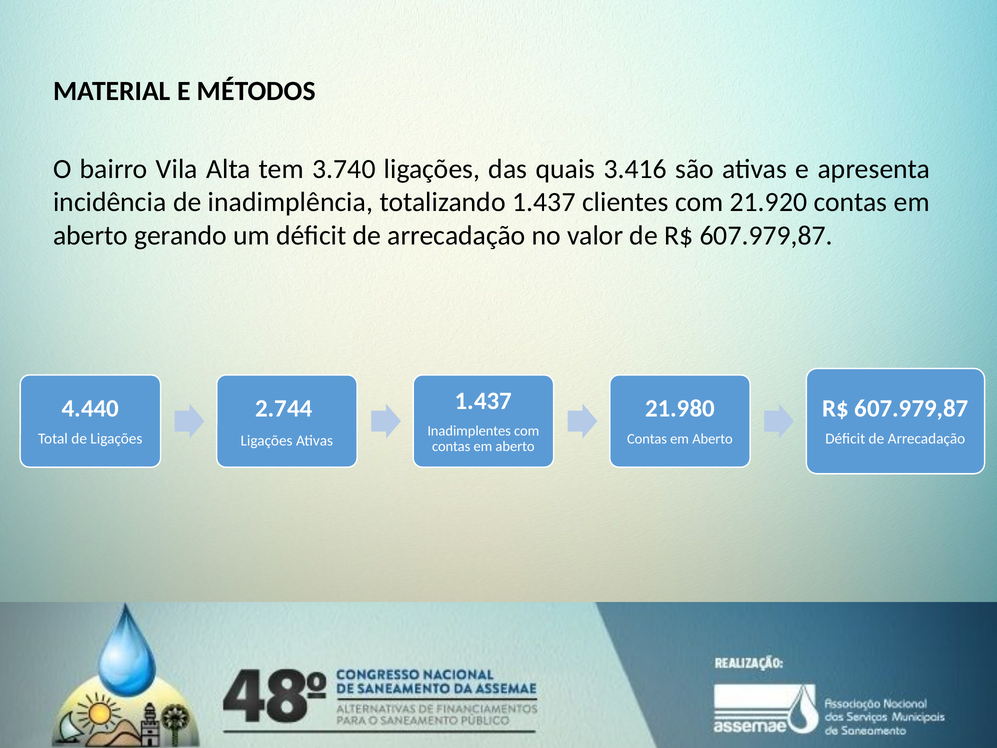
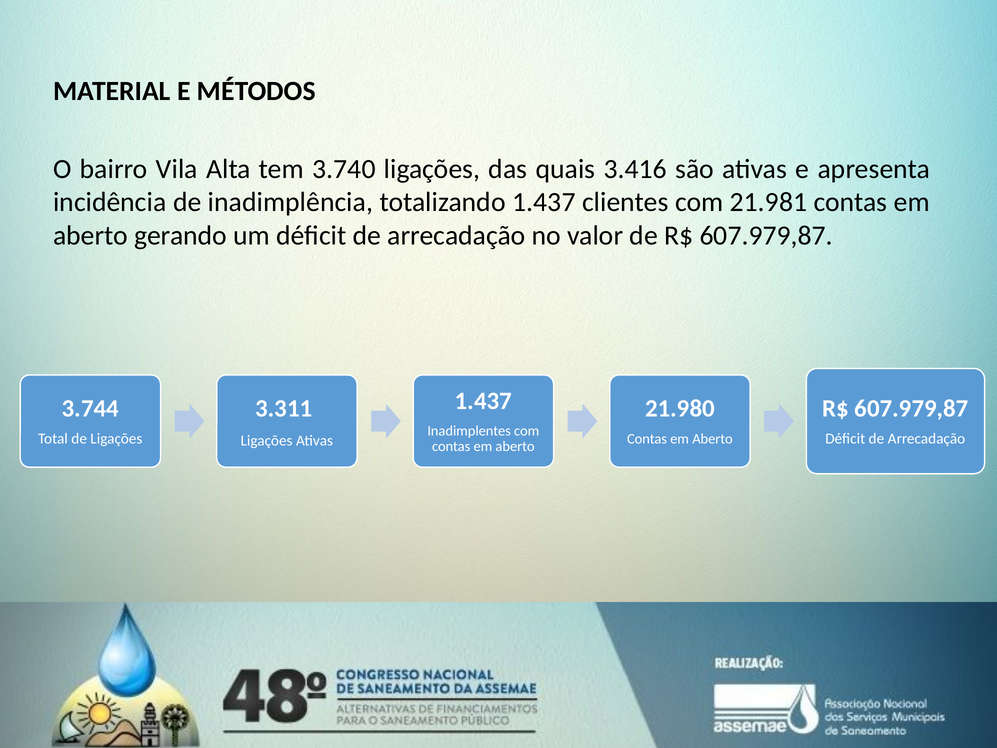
21.920: 21.920 -> 21.981 (768, 202)
4.440: 4.440 -> 3.744 (90, 408)
2.744: 2.744 -> 3.311 (284, 409)
